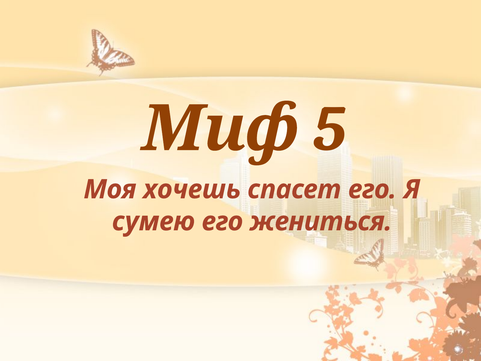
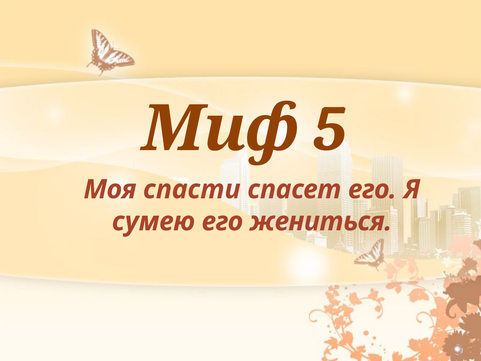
хочешь: хочешь -> спасти (192, 189)
